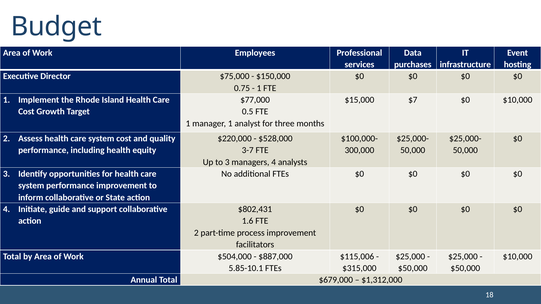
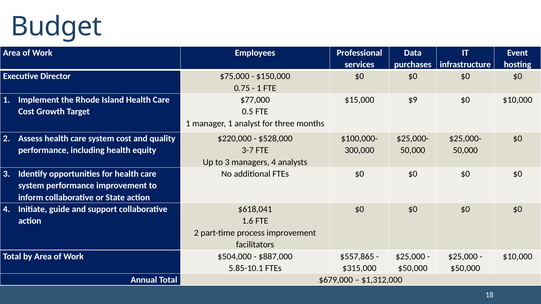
$7: $7 -> $9 (413, 100)
$802,431: $802,431 -> $618,041 (255, 209)
$115,006: $115,006 -> $557,865 (357, 257)
